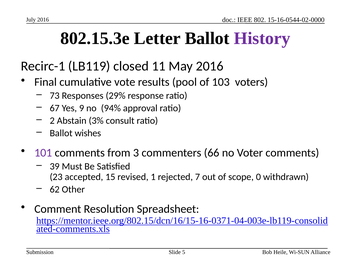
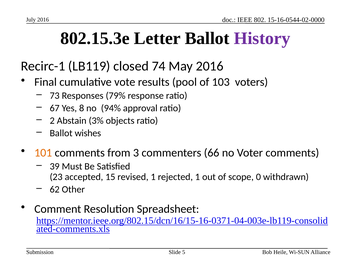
11: 11 -> 74 (159, 66)
29%: 29% -> 79% (116, 96)
9: 9 -> 8 (82, 108)
consult: consult -> objects (120, 121)
101 colour: purple -> orange (43, 153)
rejected 7: 7 -> 1 (198, 177)
